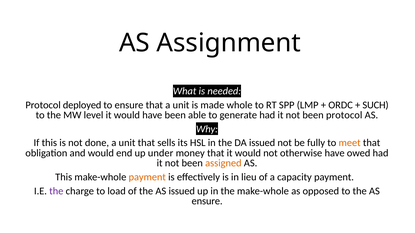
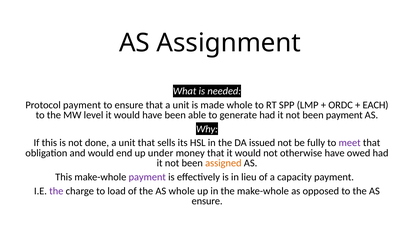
Protocol deployed: deployed -> payment (82, 105)
SUCH: SUCH -> EACH (376, 105)
been protocol: protocol -> payment (344, 115)
meet colour: orange -> purple (350, 143)
payment colour: orange -> purple (147, 177)
AS issued: issued -> whole (182, 191)
